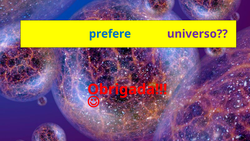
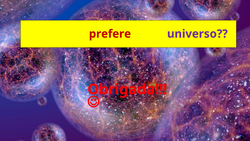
prefere colour: blue -> red (110, 34)
